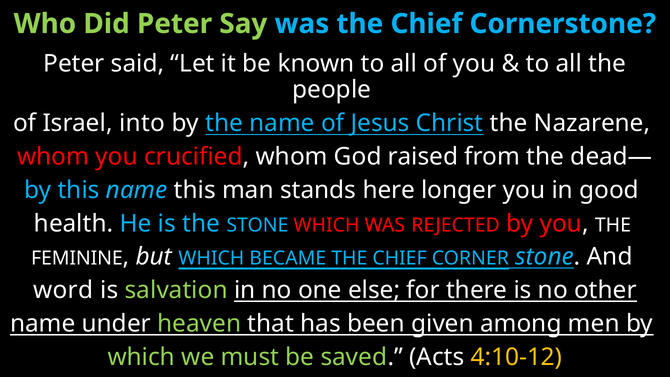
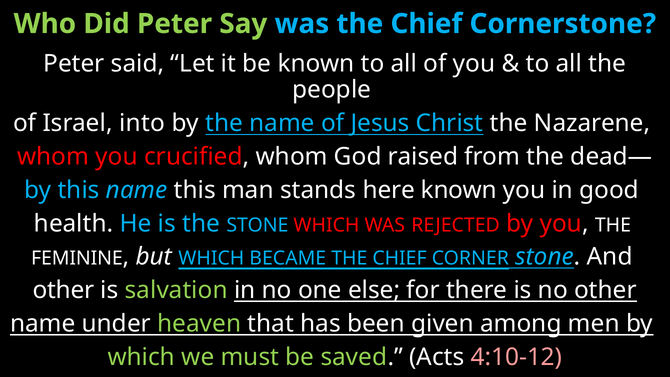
here longer: longer -> known (459, 190)
word: word -> other (64, 290)
4:10-12 colour: yellow -> pink (516, 357)
